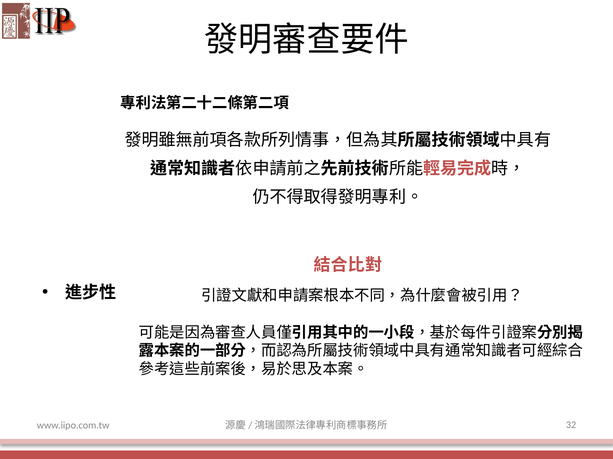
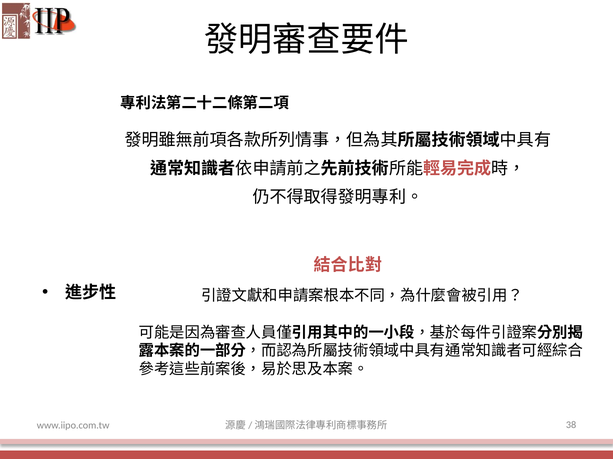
32: 32 -> 38 (571, 426)
